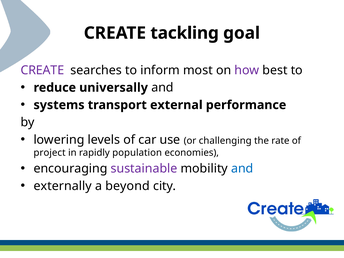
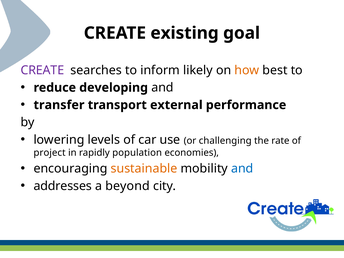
tackling: tackling -> existing (185, 33)
most: most -> likely (198, 70)
how colour: purple -> orange (247, 70)
universally: universally -> developing (114, 88)
systems: systems -> transfer (59, 105)
sustainable colour: purple -> orange (144, 169)
externally: externally -> addresses (63, 186)
